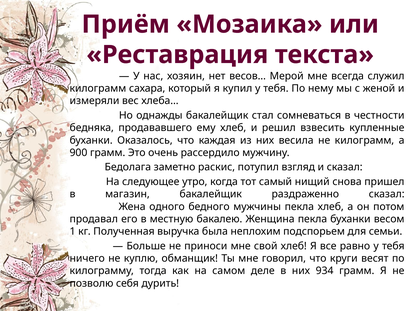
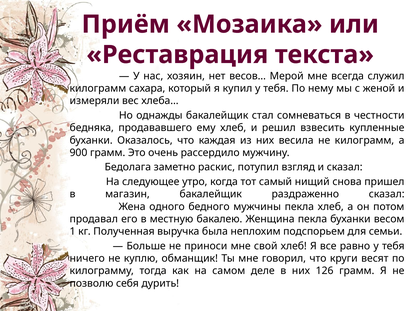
934: 934 -> 126 (325, 270)
